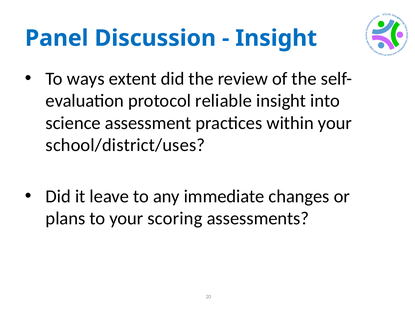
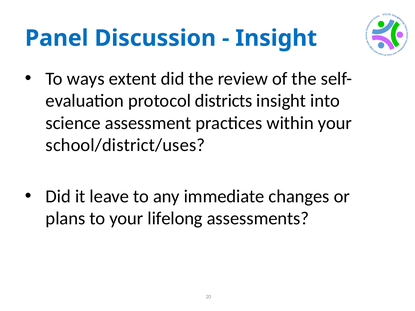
reliable: reliable -> districts (224, 101)
scoring: scoring -> lifelong (175, 219)
